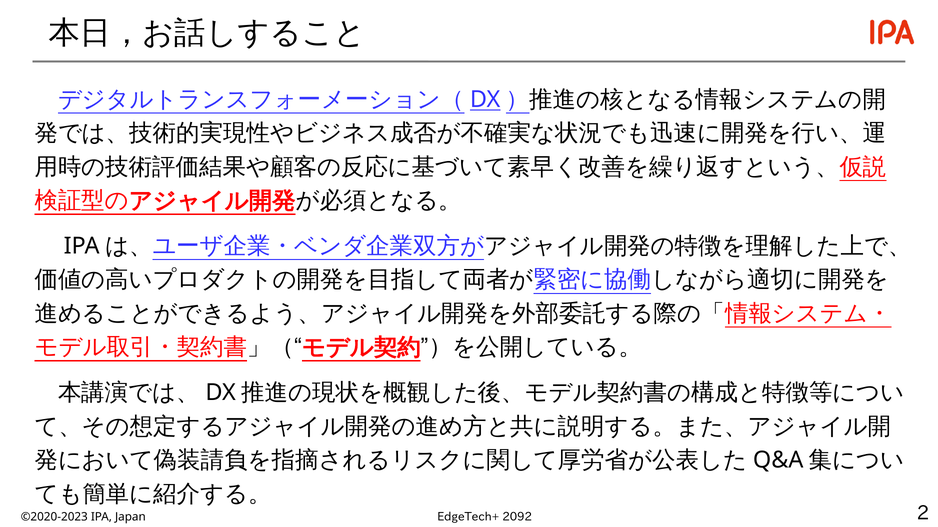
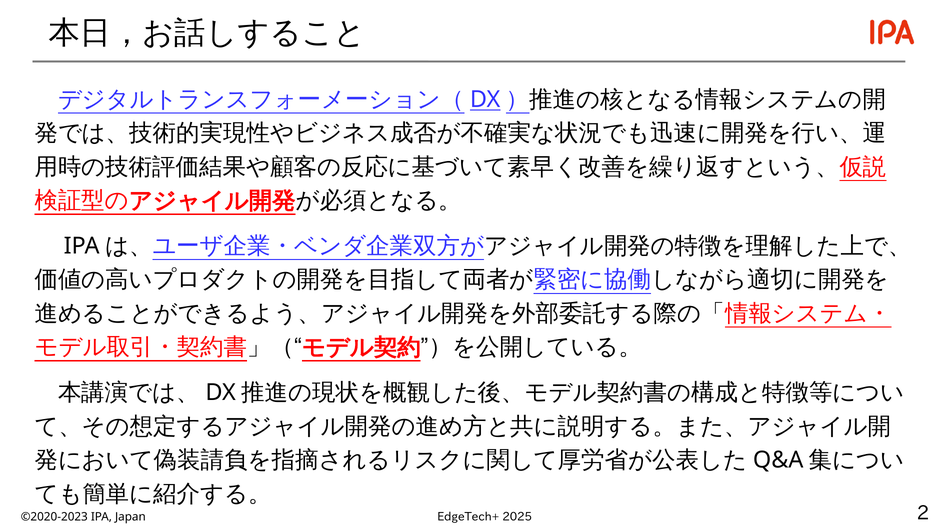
2092: 2092 -> 2025 (517, 517)
